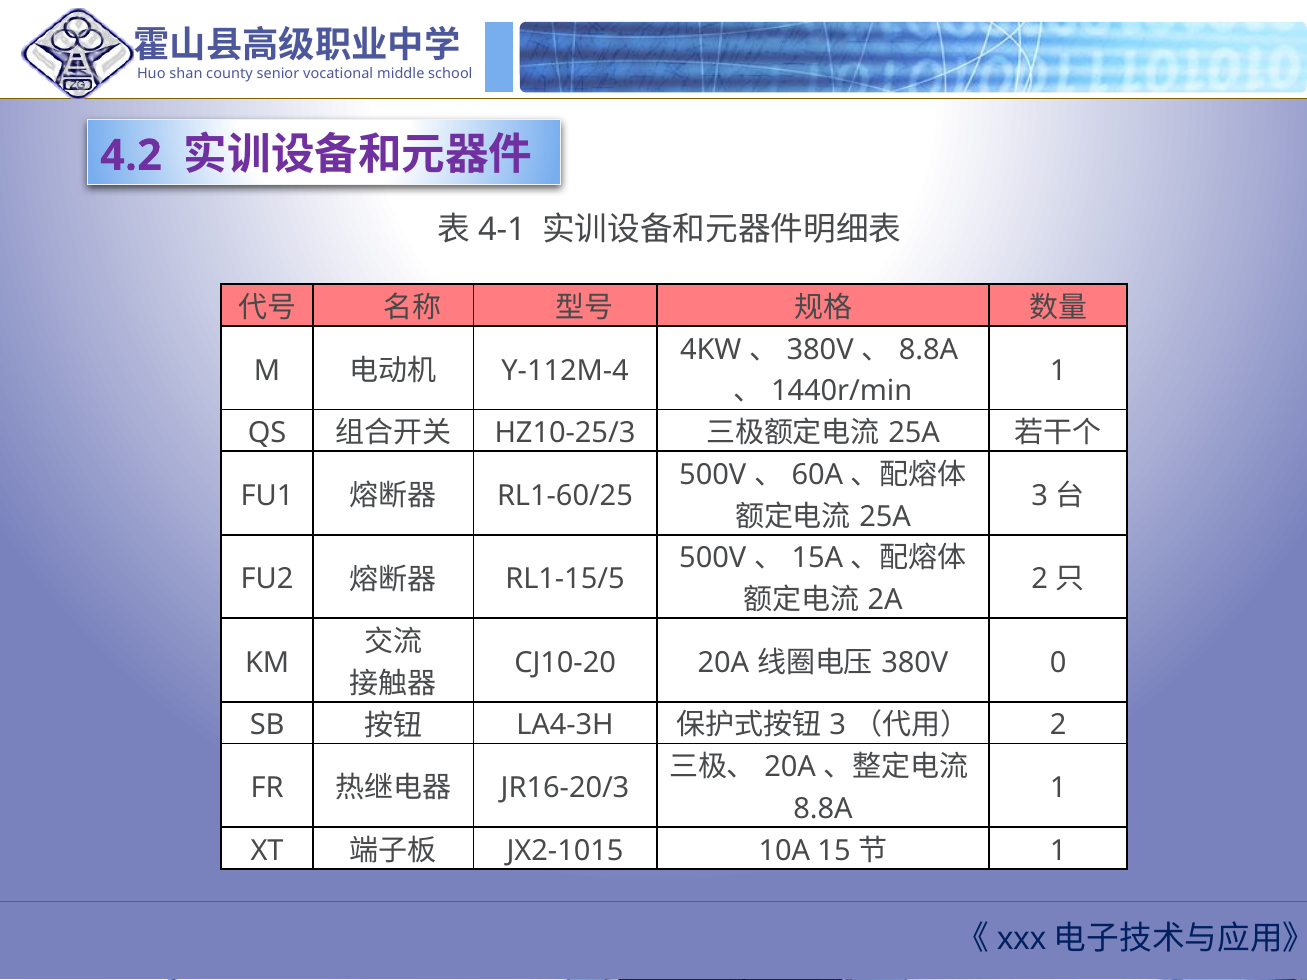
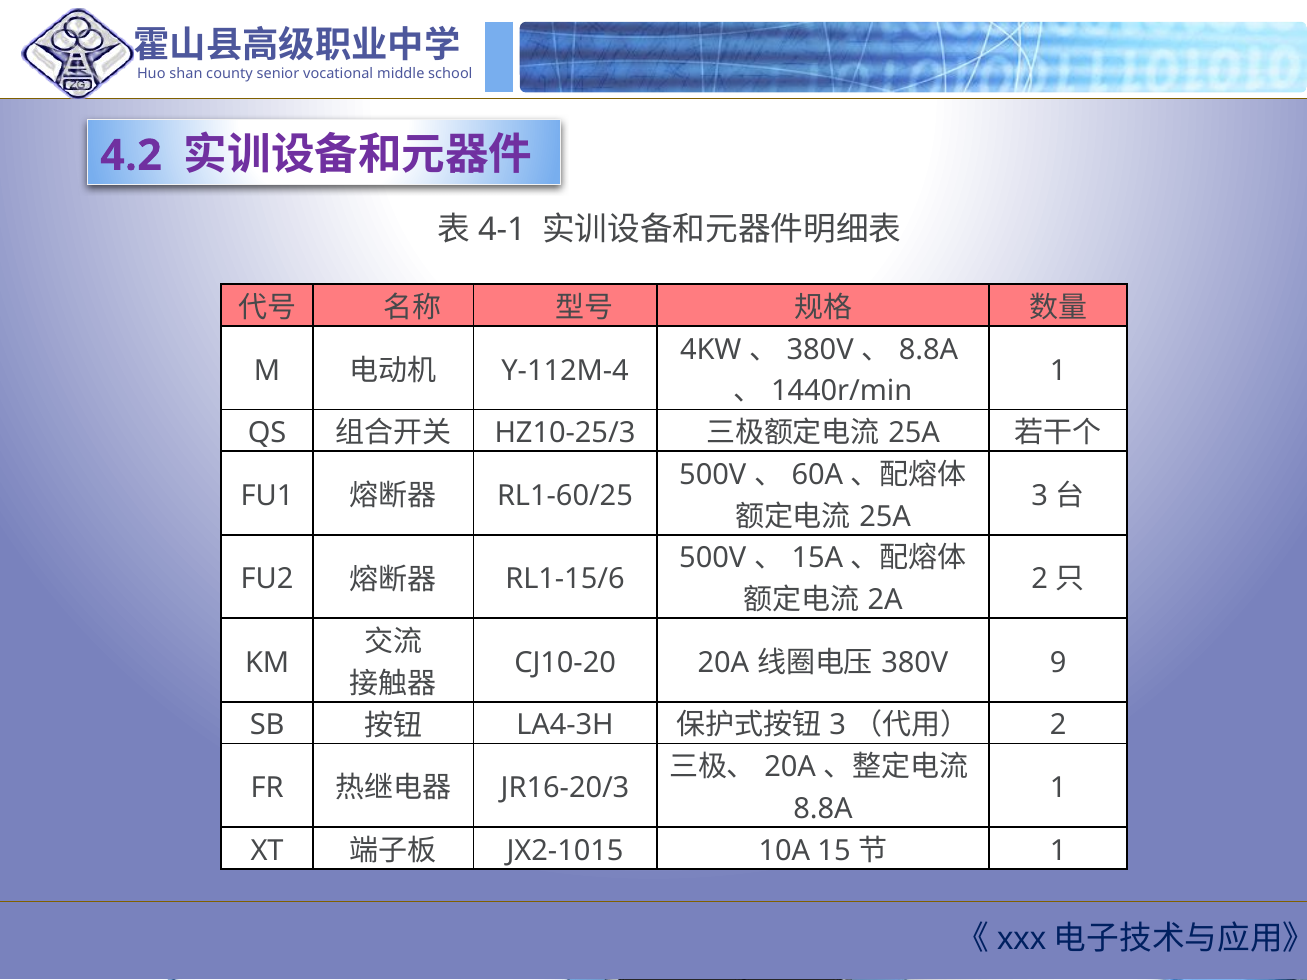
RL1-15/5: RL1-15/5 -> RL1-15/6 (565, 579)
0: 0 -> 9 (1058, 663)
